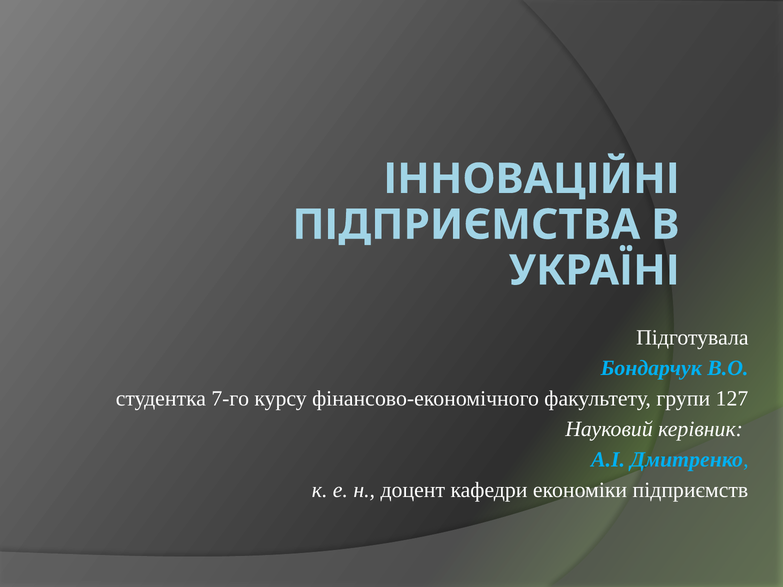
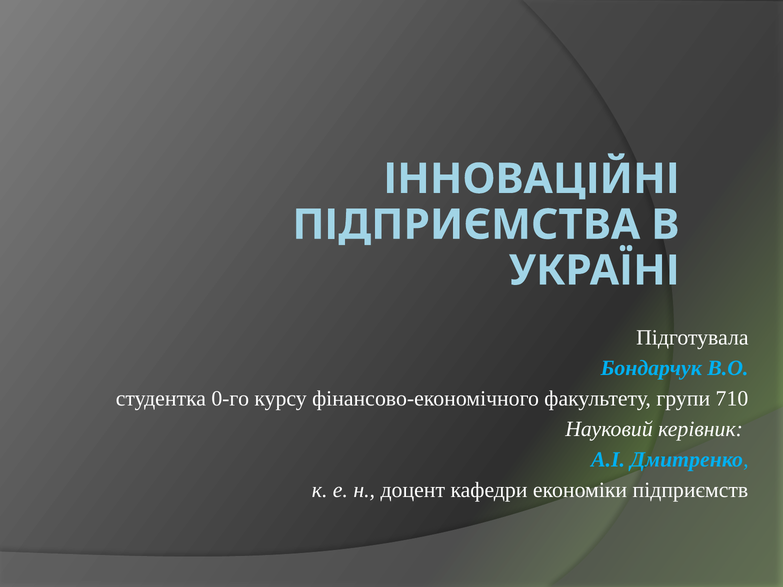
7-го: 7-го -> 0-го (230, 399)
127: 127 -> 710 (732, 399)
